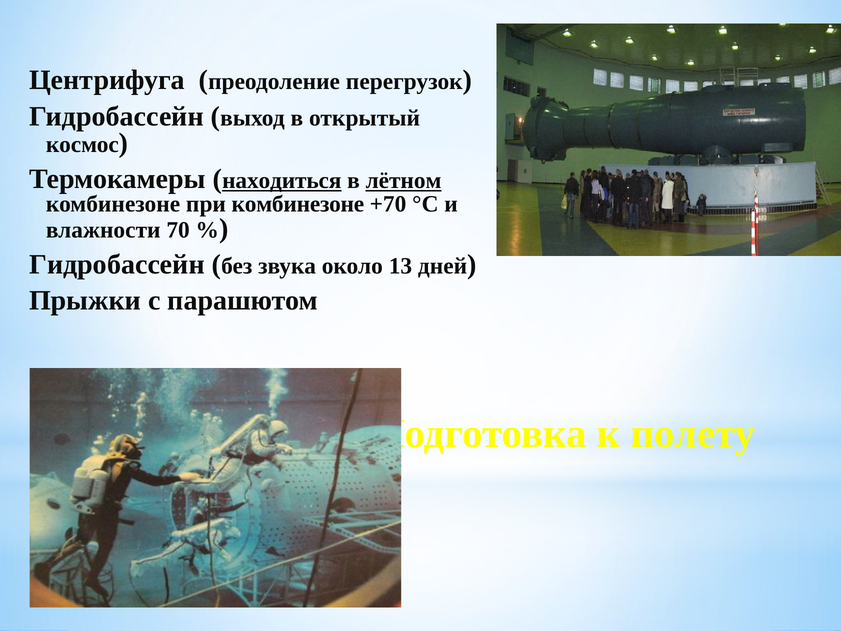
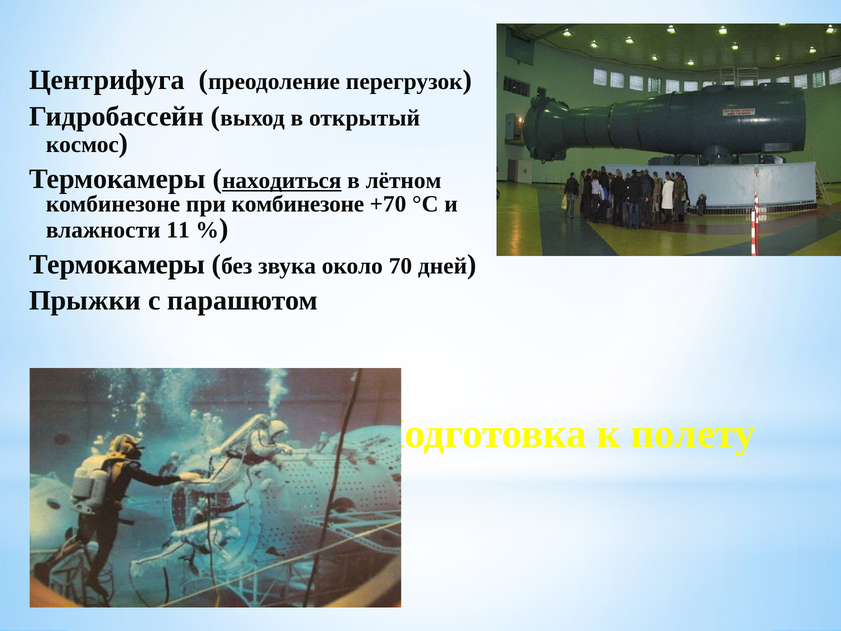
лётном underline: present -> none (404, 181)
70: 70 -> 11 (178, 230)
Гидробассейн: Гидробассейн -> Термокамеры (117, 265)
13: 13 -> 70 (400, 266)
